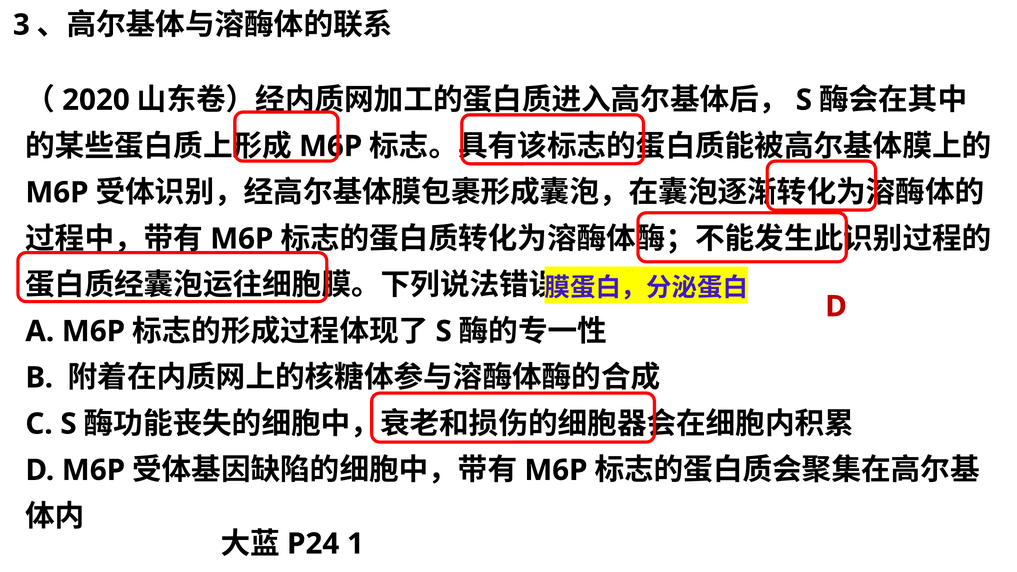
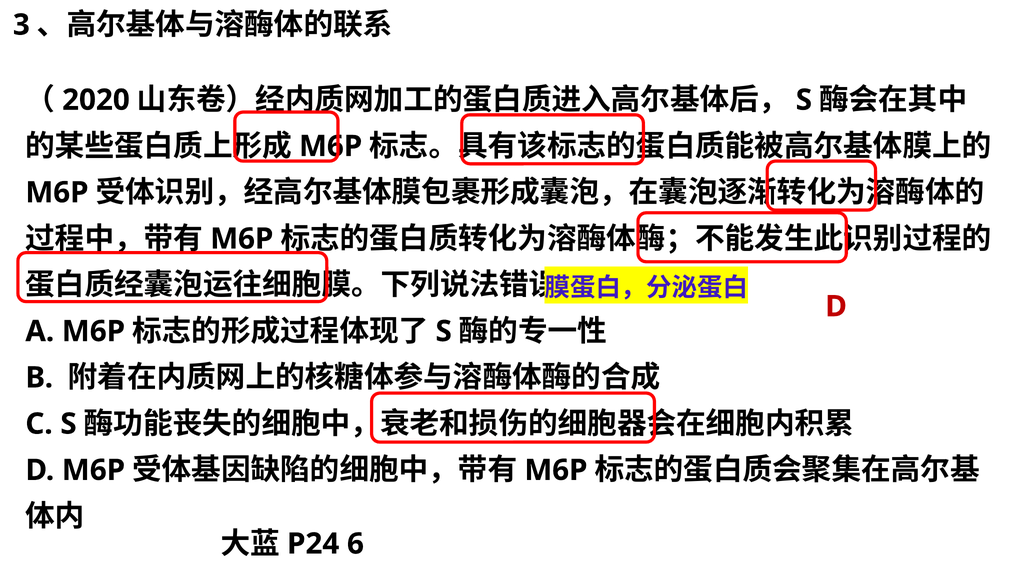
1: 1 -> 6 (355, 544)
